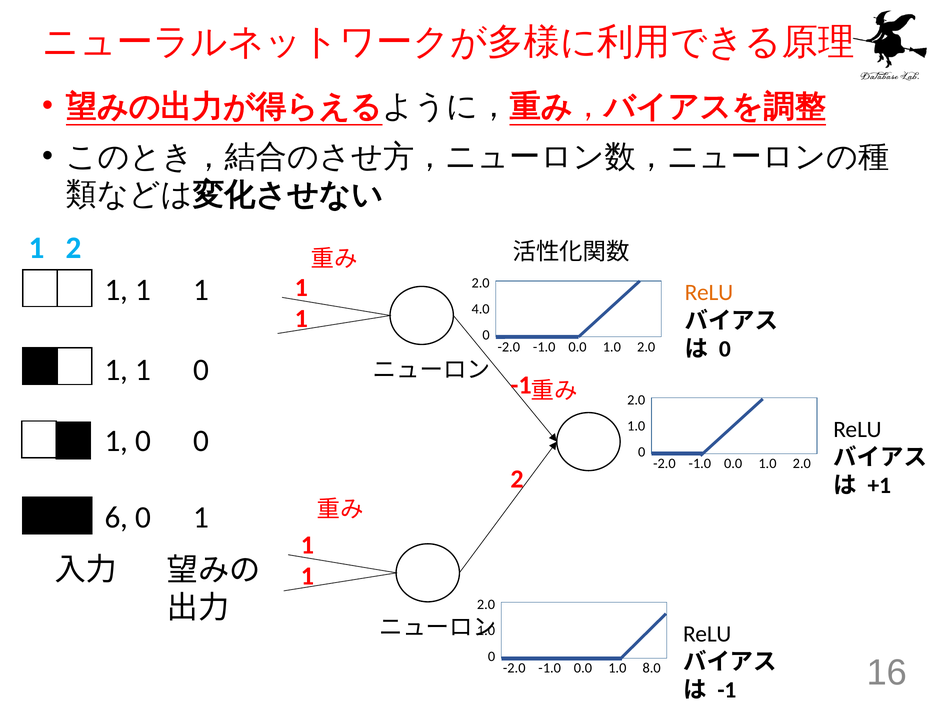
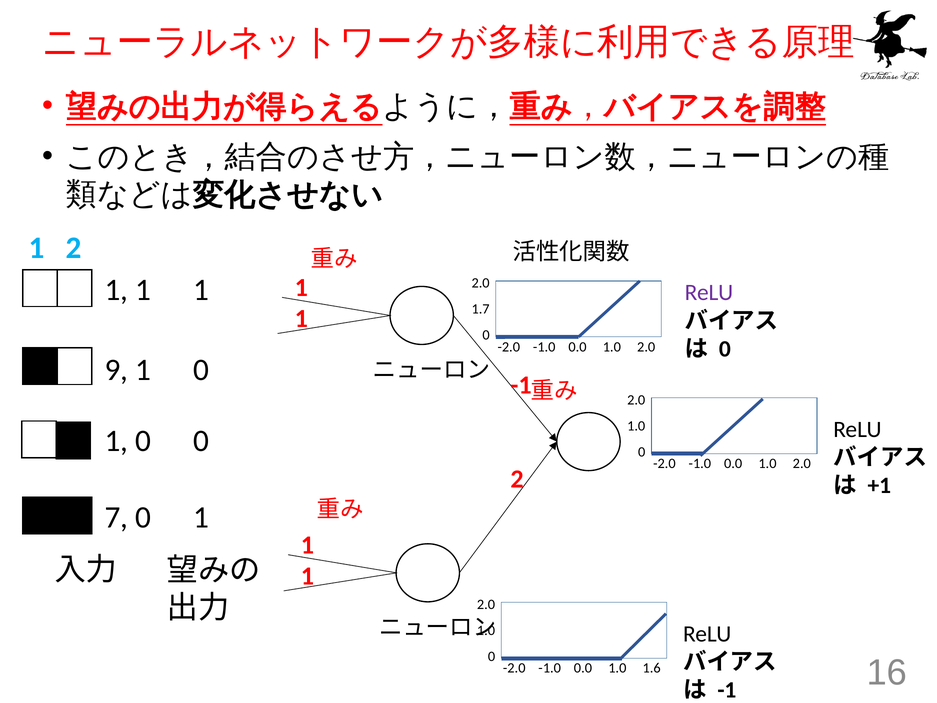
ReLU colour: orange -> purple (709, 293)
4.0: 4.0 -> 1.7 (481, 309)
1: 1 -> 9 (116, 370)
6: 6 -> 7 (116, 517)
8.0: 8.0 -> 1.6 (652, 668)
